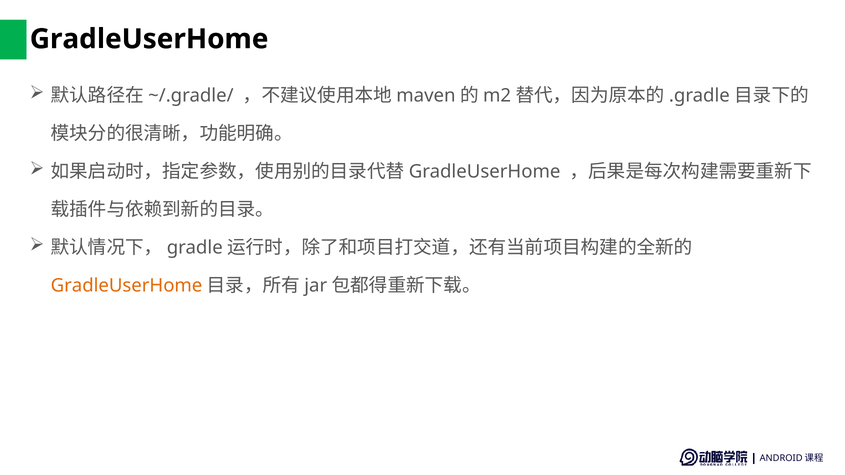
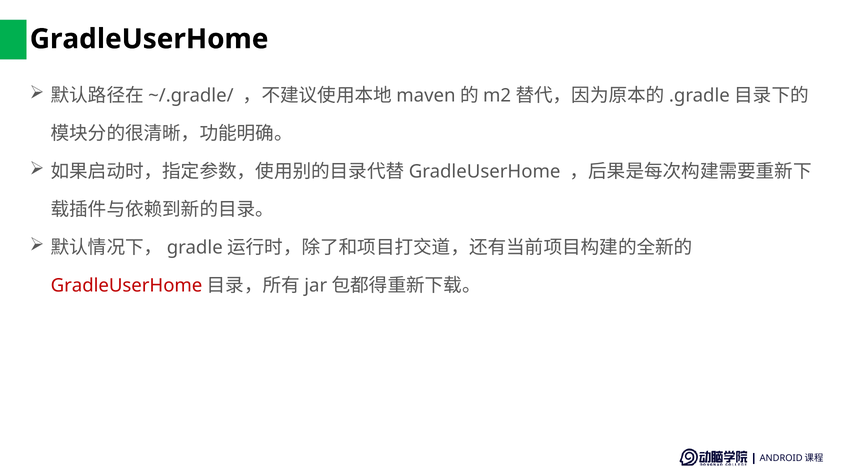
GradleUserHome colour: orange -> red (127, 286)
